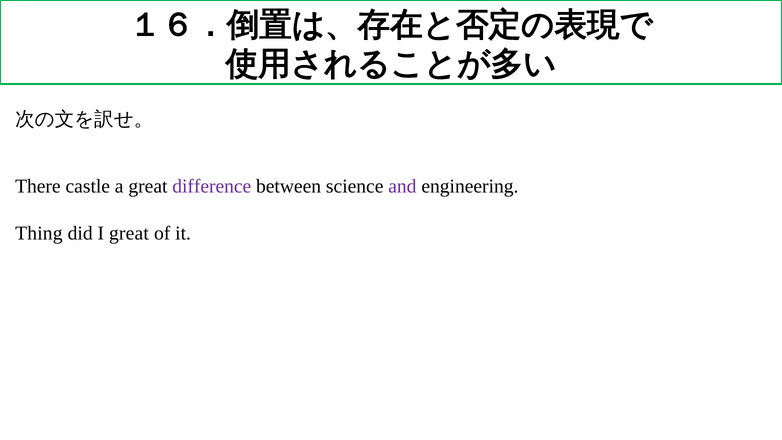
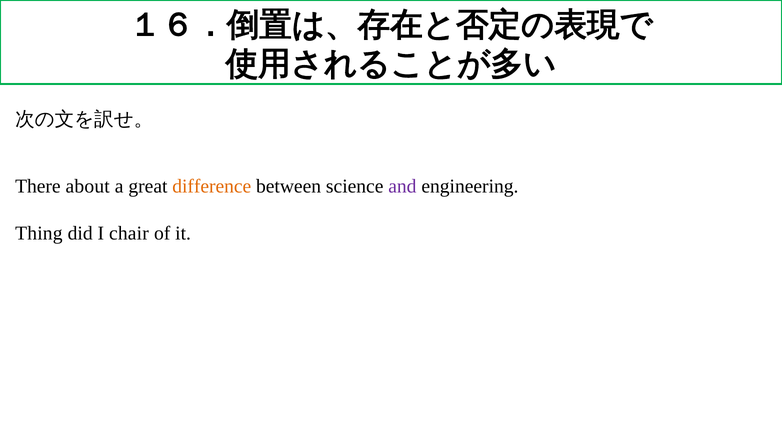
castle: castle -> about (88, 186)
difference colour: purple -> orange (212, 186)
I great: great -> chair (129, 233)
